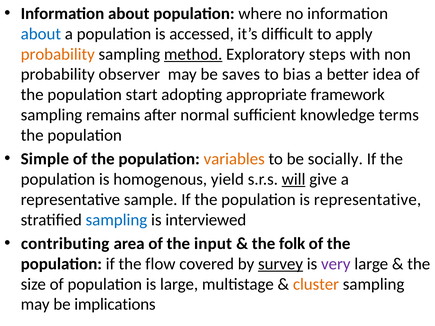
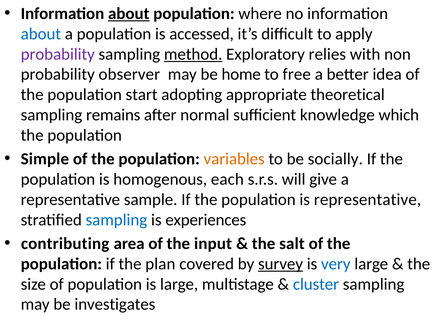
about underline: none -> present (129, 14)
probability colour: orange -> purple (58, 54)
steps: steps -> relies (327, 54)
saves: saves -> home (241, 74)
bias: bias -> free (297, 74)
framework: framework -> theoretical (348, 95)
terms: terms -> which (399, 115)
yield: yield -> each (227, 179)
will underline: present -> none (294, 179)
interviewed: interviewed -> experiences (206, 220)
folk: folk -> salt (292, 244)
flow: flow -> plan (160, 264)
very colour: purple -> blue (336, 264)
cluster colour: orange -> blue (316, 284)
implications: implications -> investigates (115, 305)
